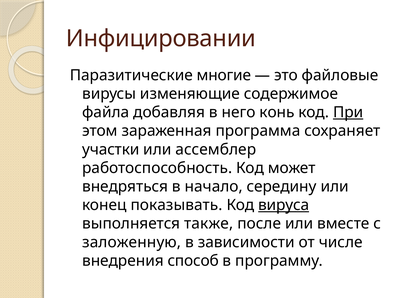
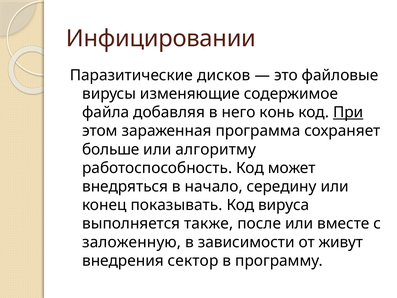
многие: многие -> дисков (224, 75)
участки: участки -> больше (111, 149)
ассемблер: ассемблер -> алгоритму (216, 149)
вируса underline: present -> none (284, 205)
числе: числе -> живут (341, 242)
способ: способ -> сектор (193, 261)
